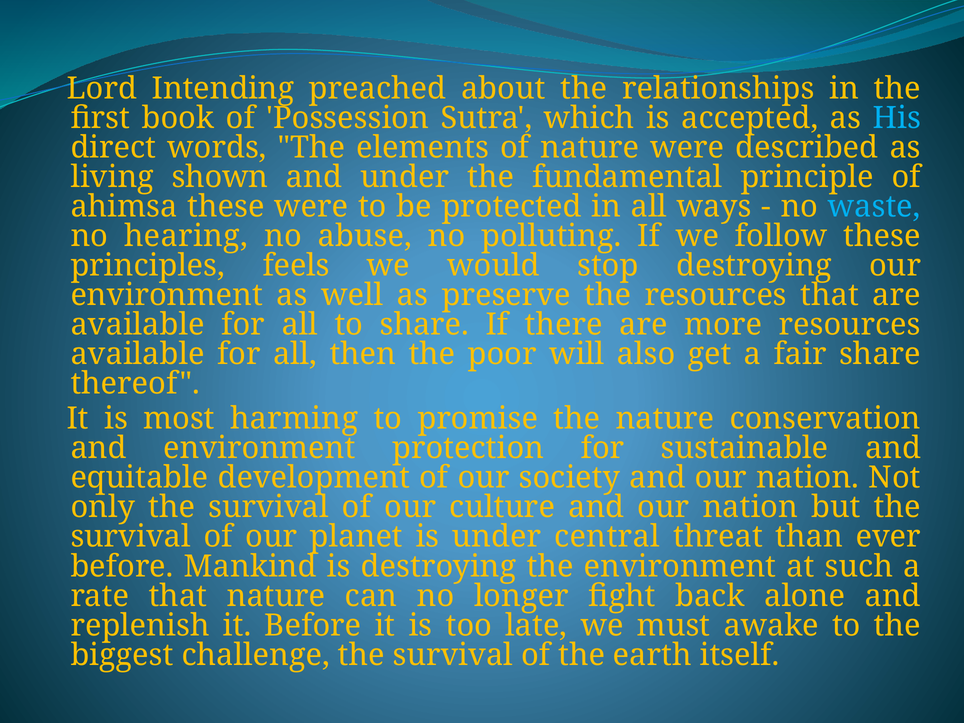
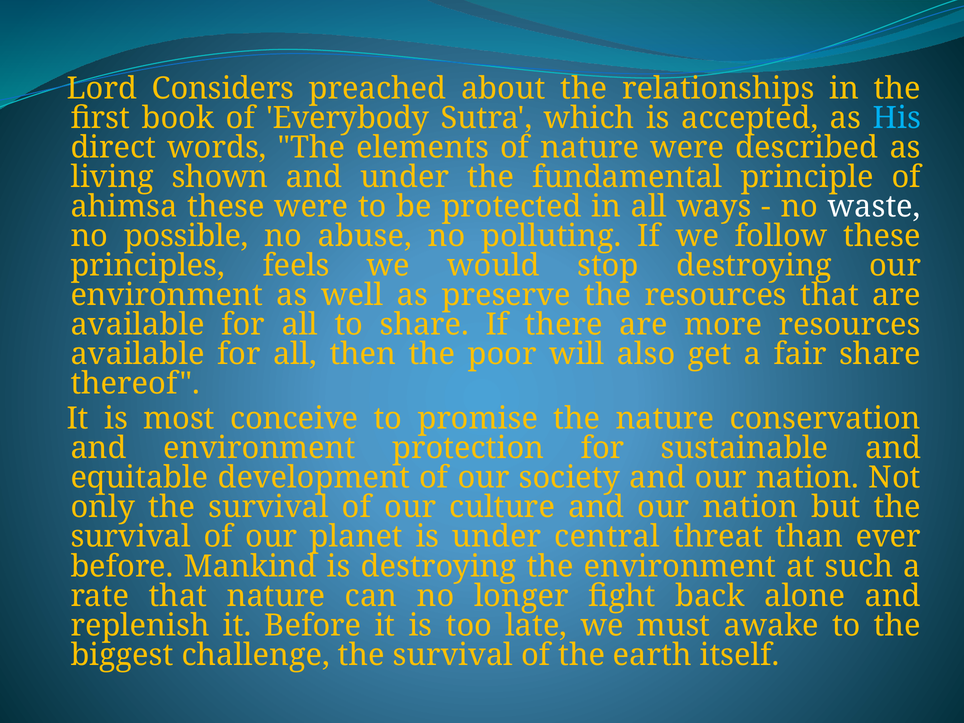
Intending: Intending -> Considers (223, 88)
Possession: Possession -> Everybody (348, 118)
waste colour: light blue -> white (874, 206)
hearing: hearing -> possible (186, 236)
harming: harming -> conceive (294, 419)
